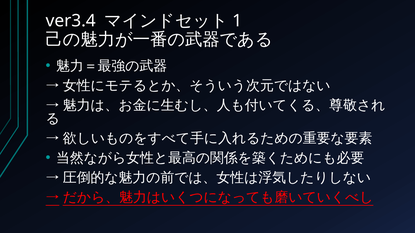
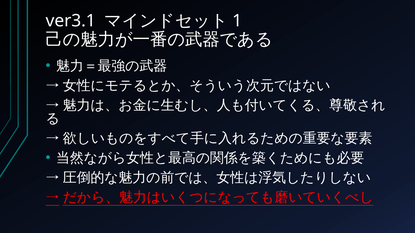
ver3.4: ver3.4 -> ver3.1 (71, 21)
